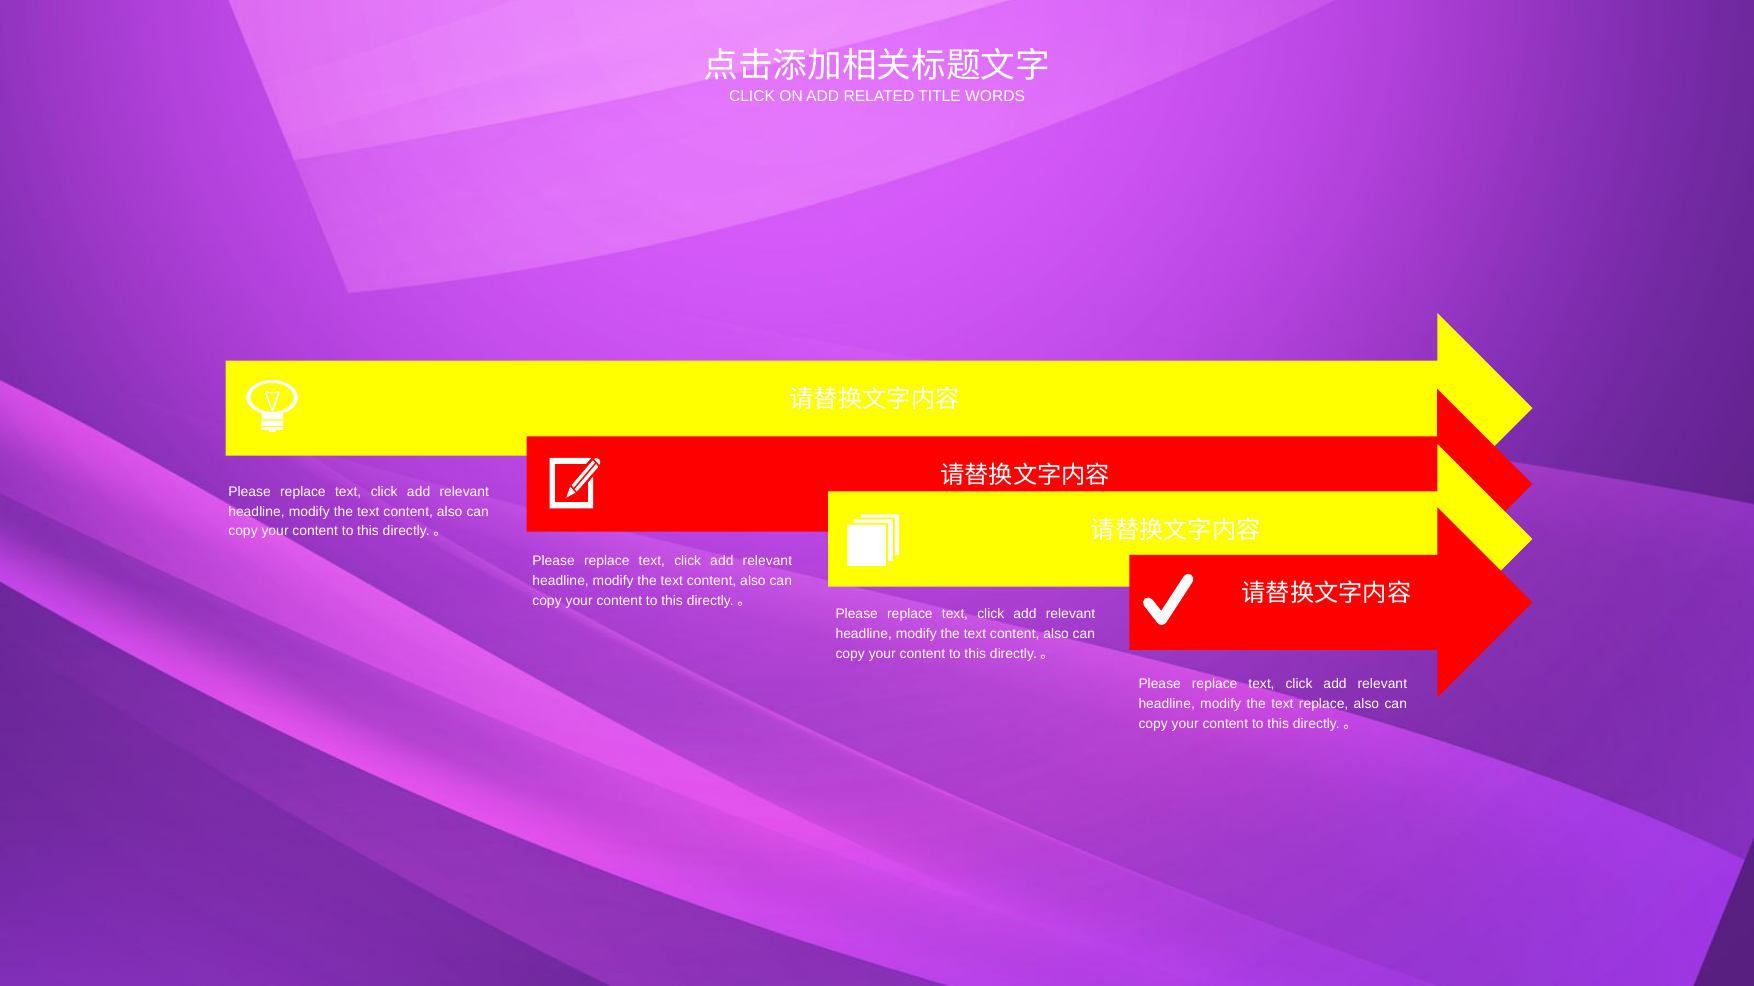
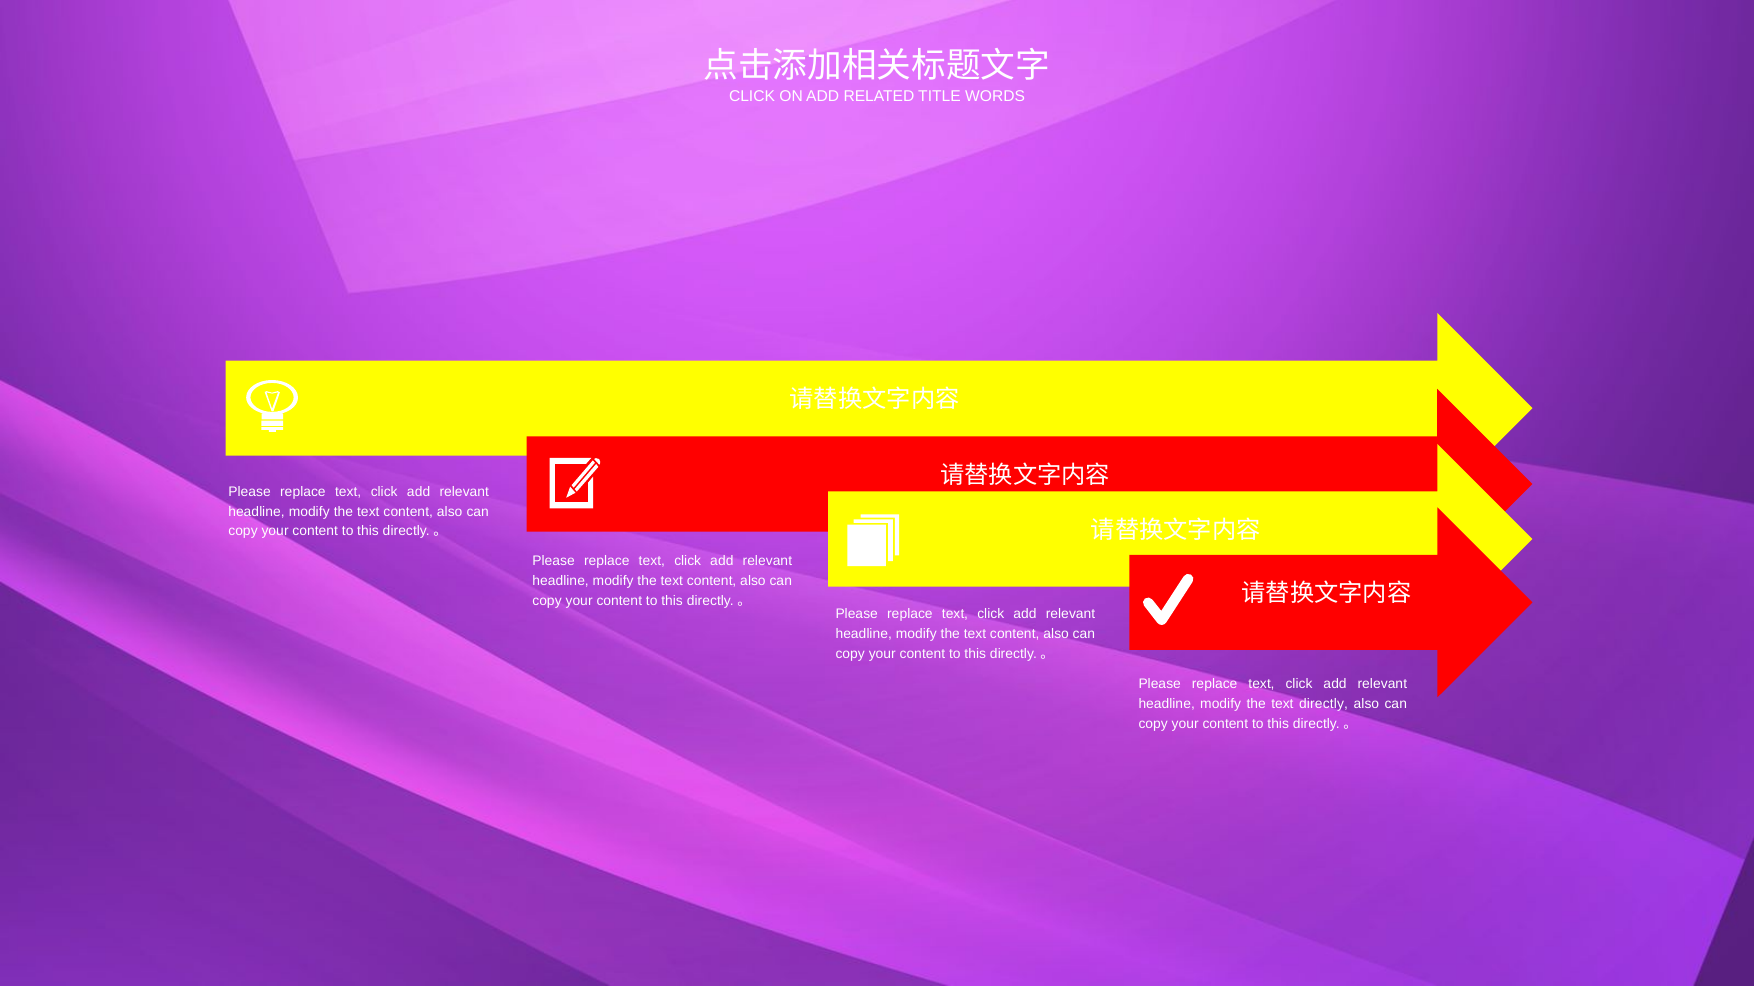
text replace: replace -> directly (1324, 704)
